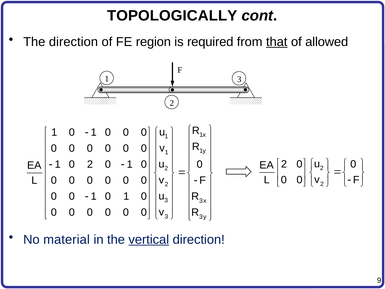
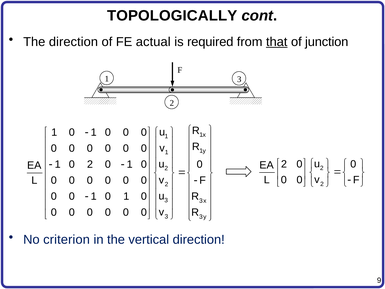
region: region -> actual (153, 42)
allowed: allowed -> junction (327, 42)
material: material -> criterion (67, 239)
vertical underline: present -> none (149, 239)
